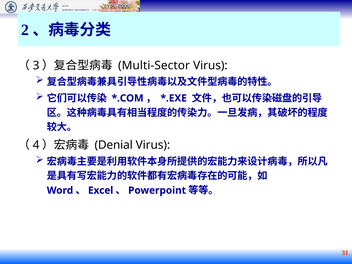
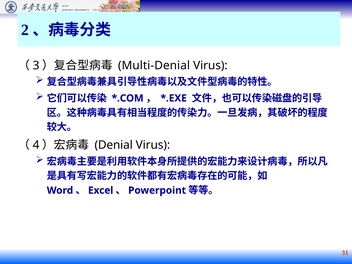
Multi-Sector: Multi-Sector -> Multi-Denial (154, 65)
